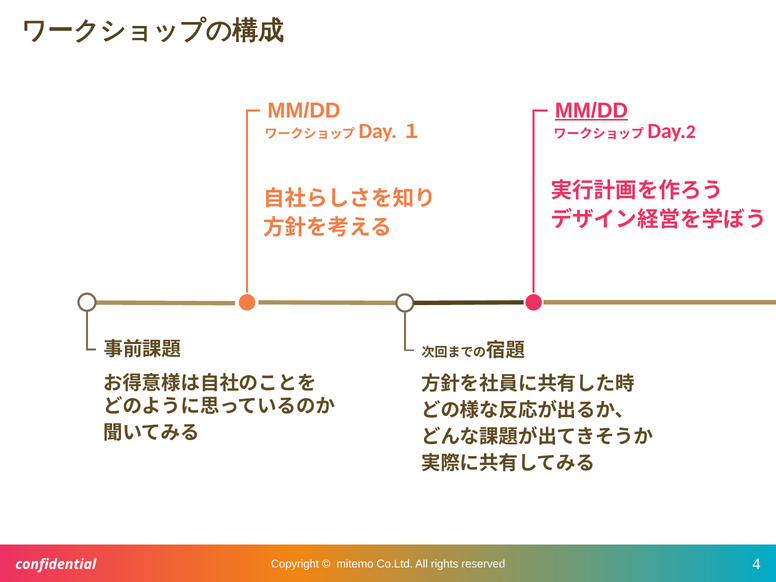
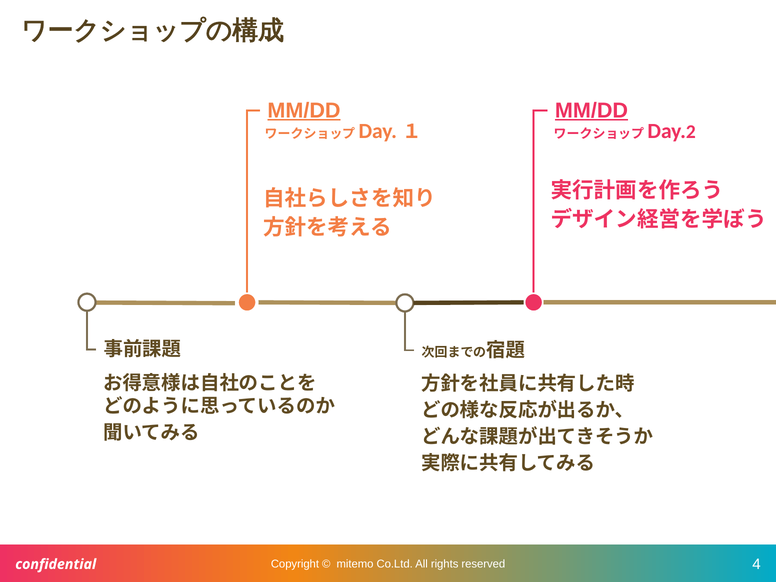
MM/DD underline: none -> present (304, 111)
